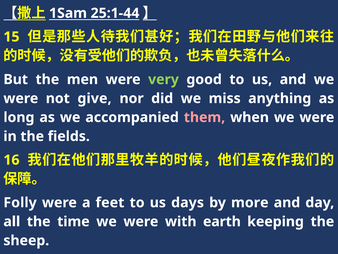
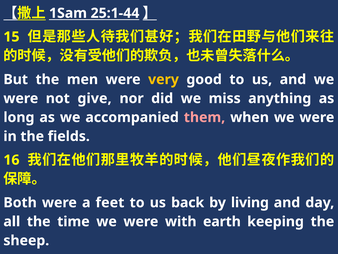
very colour: light green -> yellow (163, 79)
Folly: Folly -> Both (20, 202)
days: days -> back (188, 202)
more: more -> living (250, 202)
